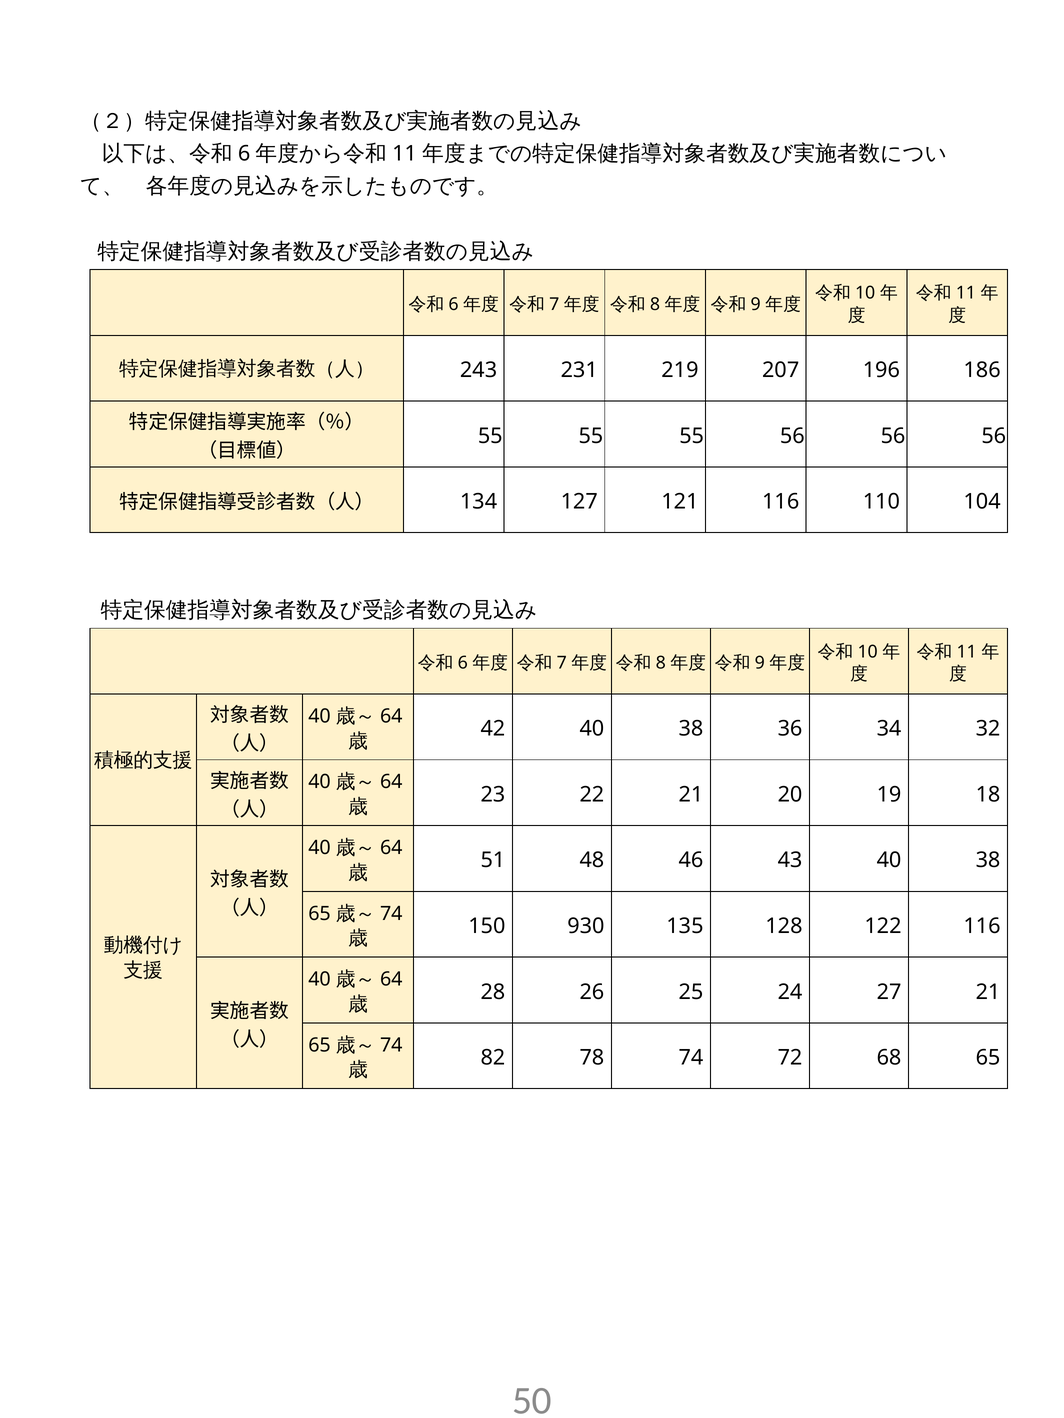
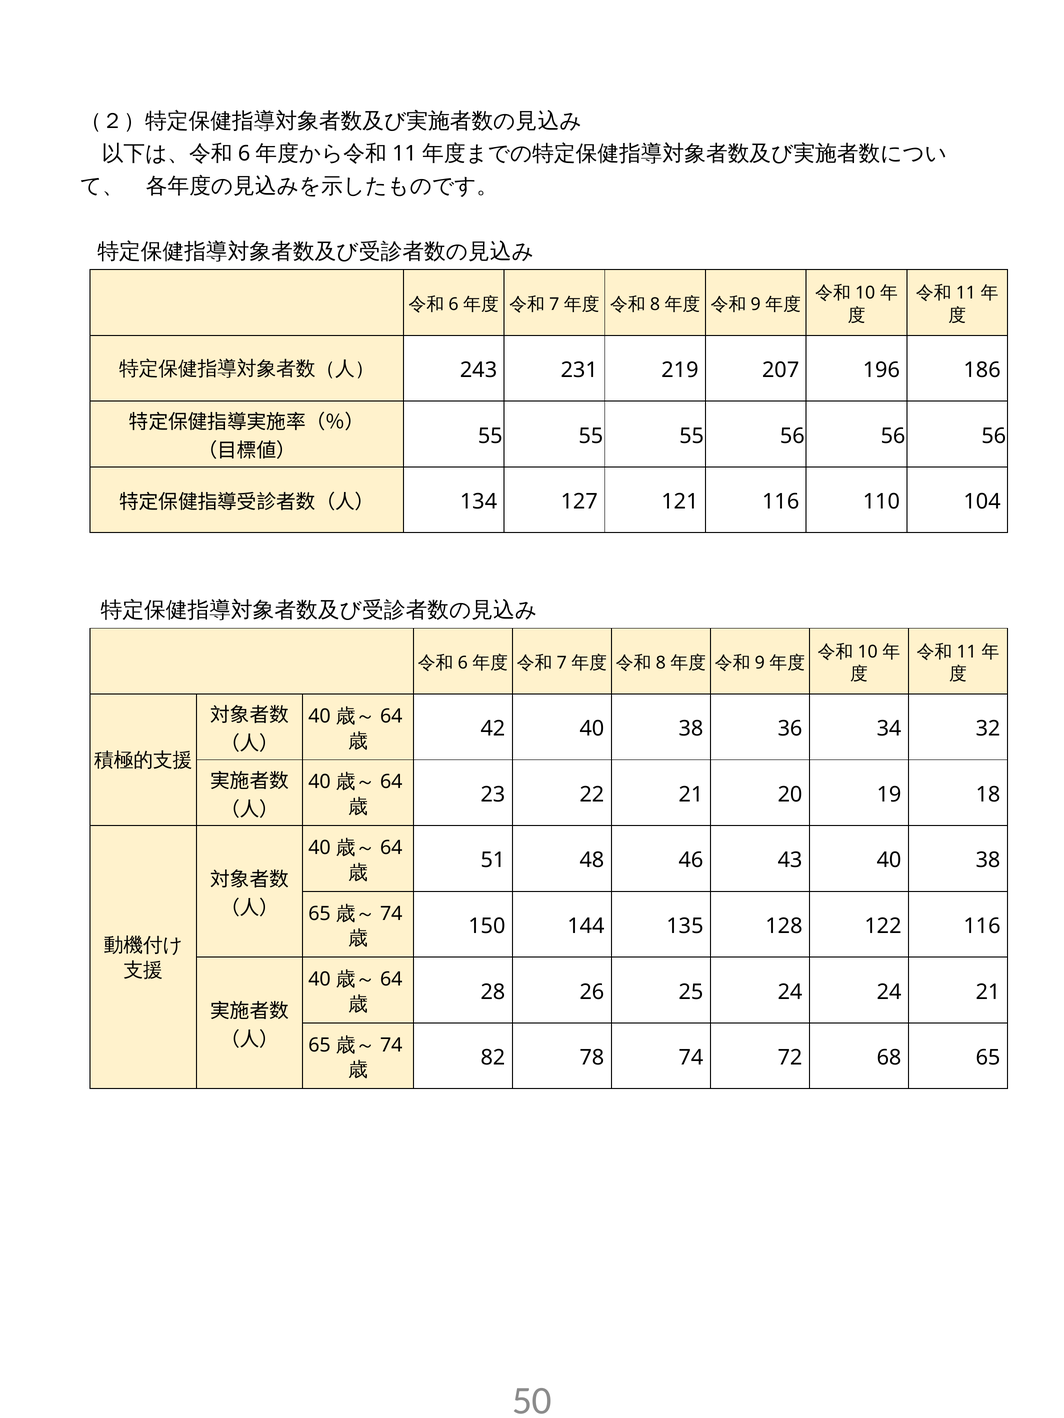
930: 930 -> 144 (586, 927)
24 27: 27 -> 24 (889, 992)
